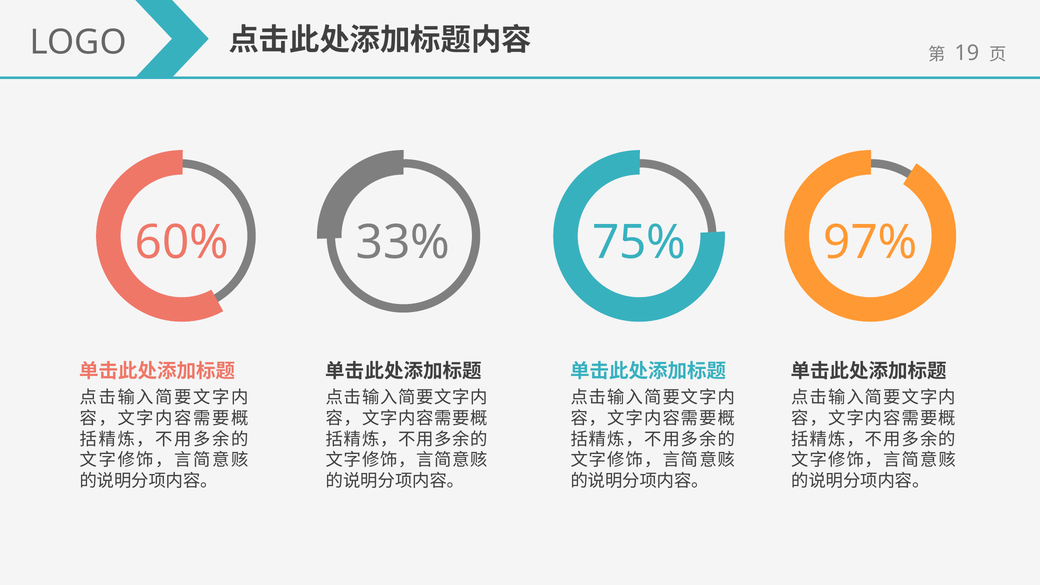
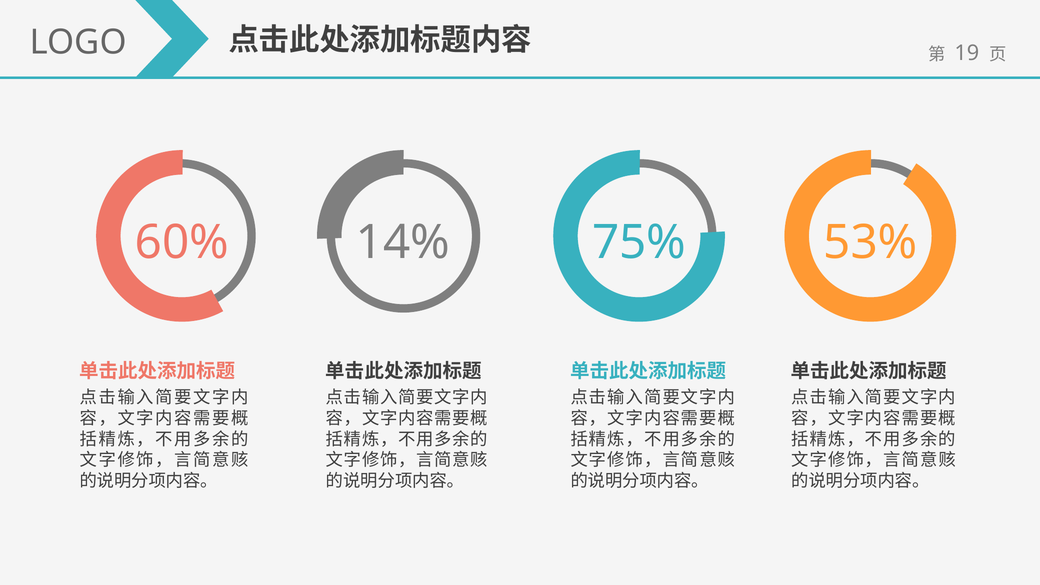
33%: 33% -> 14% (403, 243)
97%: 97% -> 53% (870, 243)
